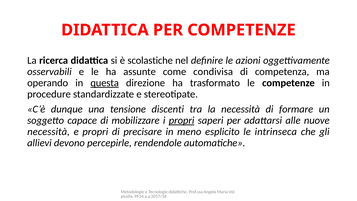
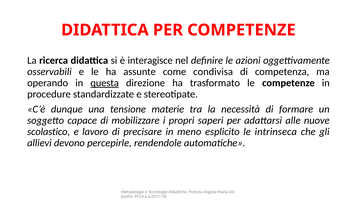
scolastiche: scolastiche -> interagisce (150, 60)
discenti: discenti -> materie (168, 109)
propri underline: present -> none (182, 120)
necessità: necessità -> scolastico (49, 132)
e propri: propri -> lavoro (95, 132)
